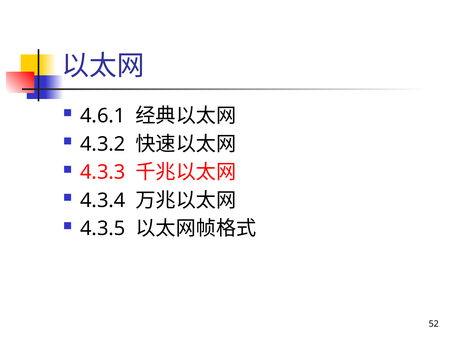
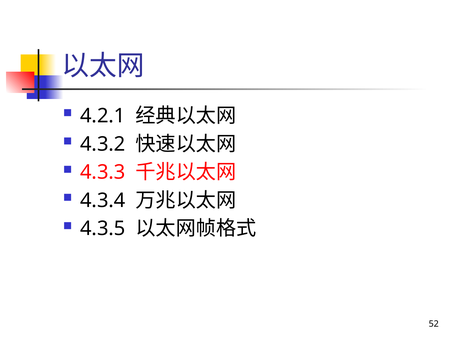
4.6.1: 4.6.1 -> 4.2.1 (103, 116)
